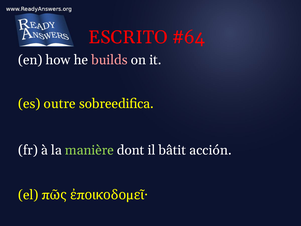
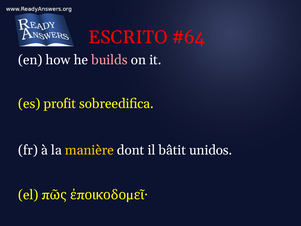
outre: outre -> profit (60, 104)
manière colour: light green -> yellow (89, 150)
acción: acción -> unidos (211, 150)
